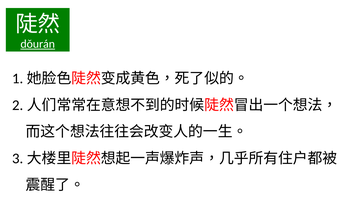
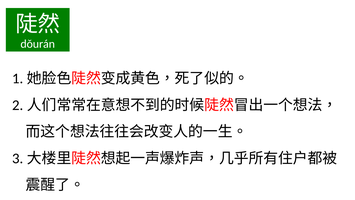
dǒurán underline: present -> none (38, 44)
